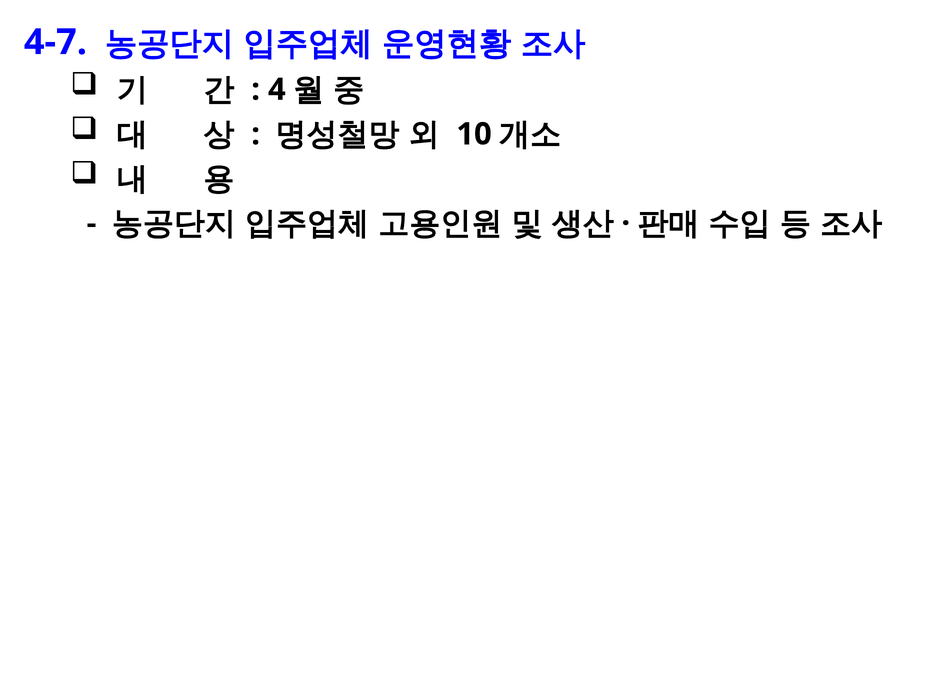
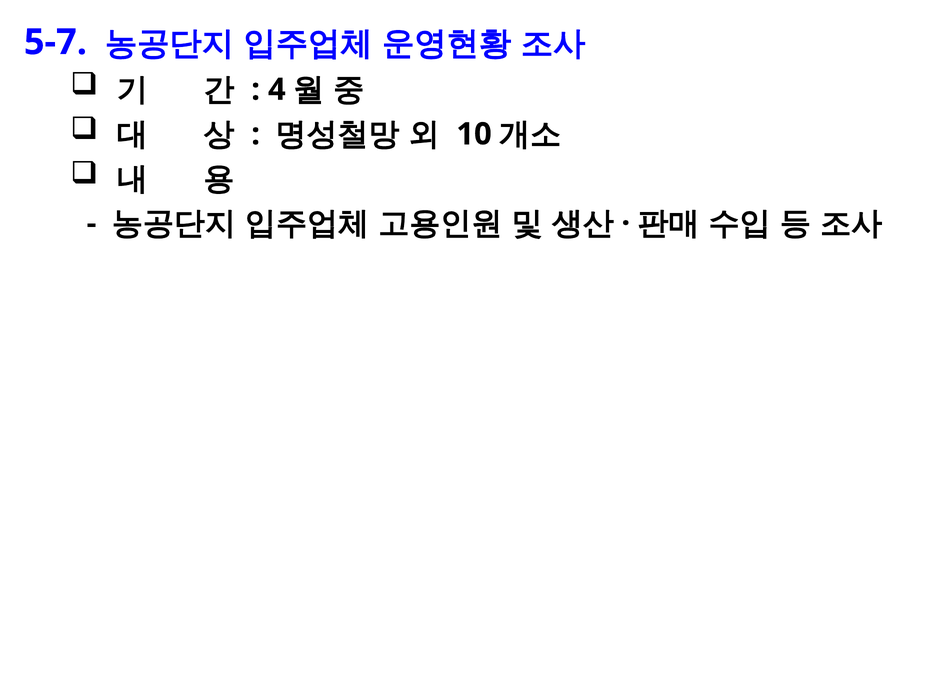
4-7: 4-7 -> 5-7 (55, 42)
